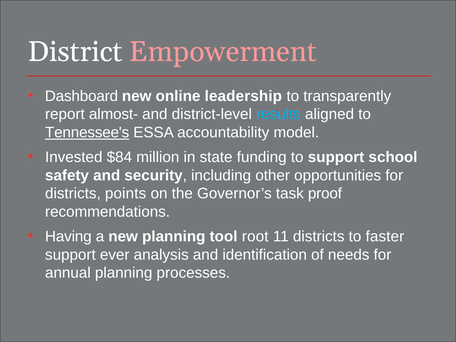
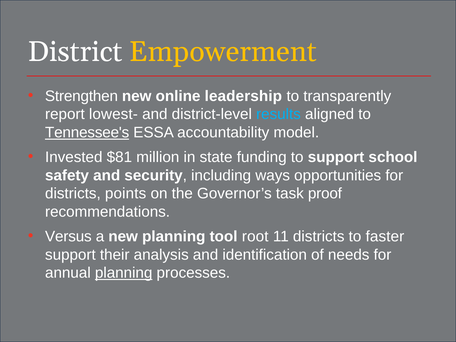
Empowerment colour: pink -> yellow (223, 52)
Dashboard: Dashboard -> Strengthen (81, 96)
almost-: almost- -> lowest- (113, 114)
$84: $84 -> $81 (119, 157)
other: other -> ways (273, 175)
Having: Having -> Versus (68, 236)
ever: ever -> their (115, 255)
planning underline: none -> present (124, 273)
